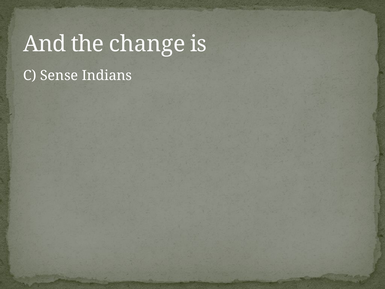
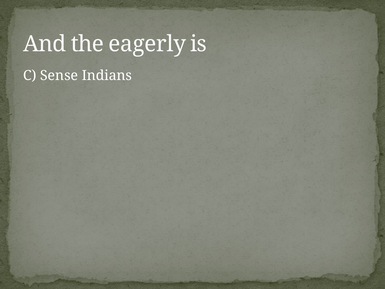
change: change -> eagerly (147, 44)
